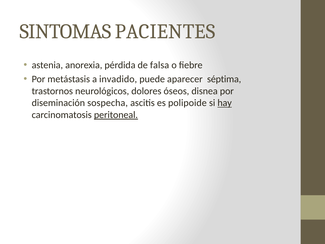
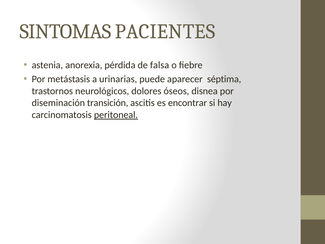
invadido: invadido -> urinarias (118, 79)
sospecha: sospecha -> transición (108, 103)
polipoide: polipoide -> encontrar (187, 103)
hay underline: present -> none (225, 103)
